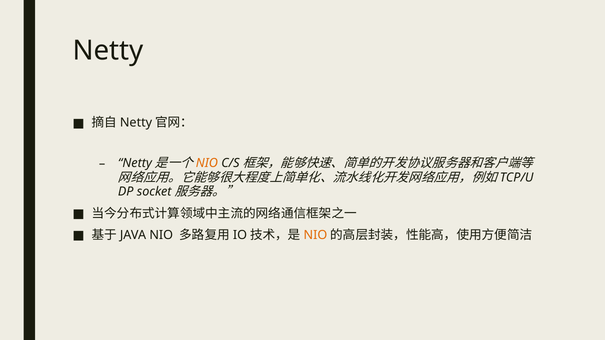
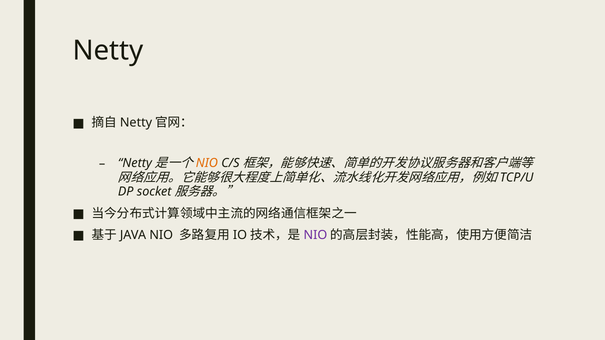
NIO colour: orange -> purple (315, 235)
